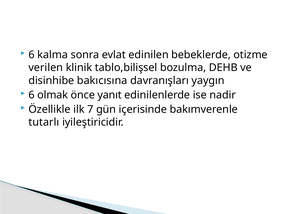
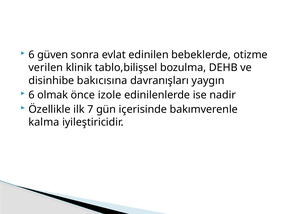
kalma: kalma -> güven (53, 55)
yanıt: yanıt -> izole (110, 95)
tutarlı: tutarlı -> kalma (44, 122)
